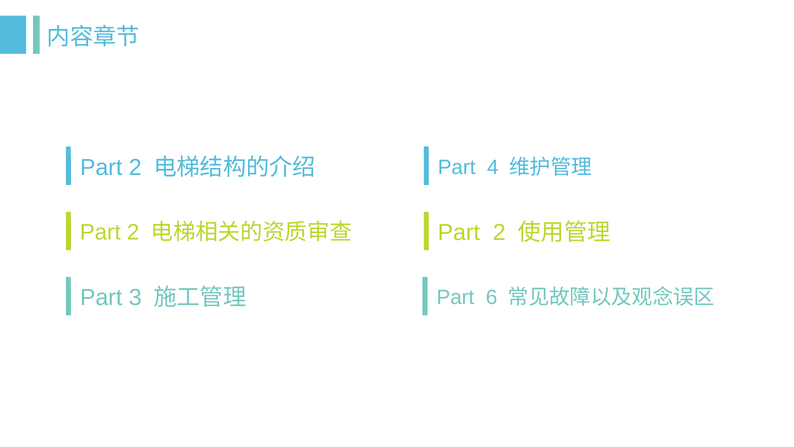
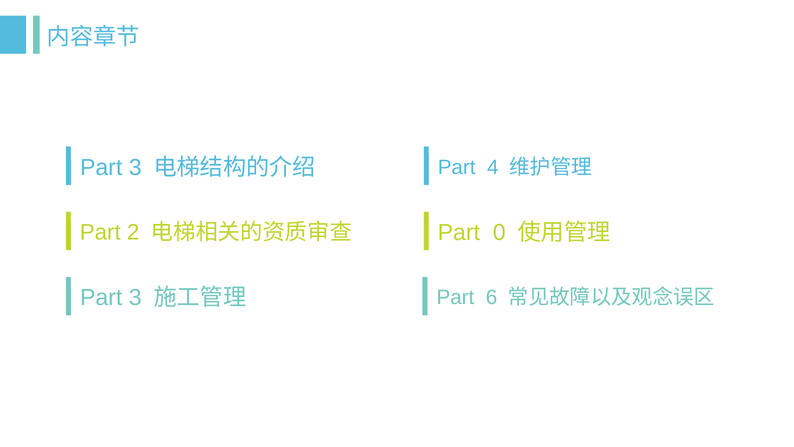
2: 2 -> 3 (135, 167)
2: 2 -> 0 (499, 232)
